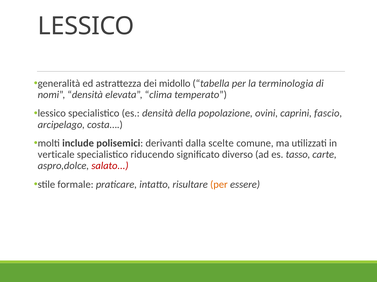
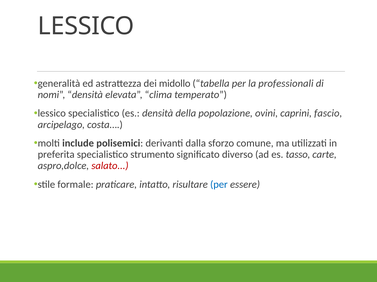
terminologia: terminologia -> professionali (286, 84)
scelte: scelte -> sforzo (221, 144)
verticale: verticale -> preferita (56, 155)
riducendo: riducendo -> strumento (152, 155)
per colour: orange -> blue (219, 185)
